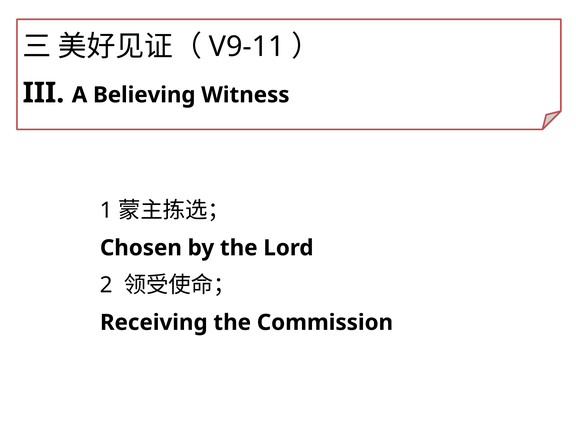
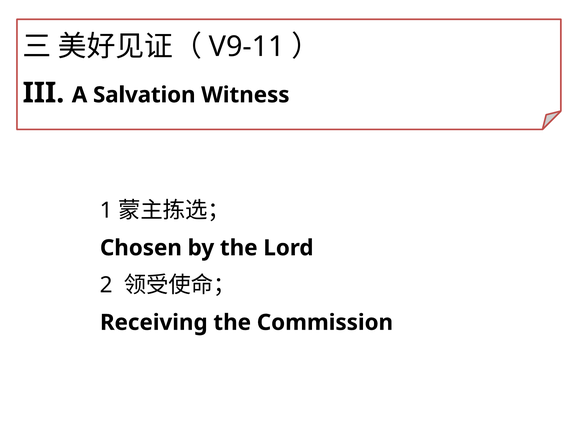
Believing: Believing -> Salvation (144, 95)
